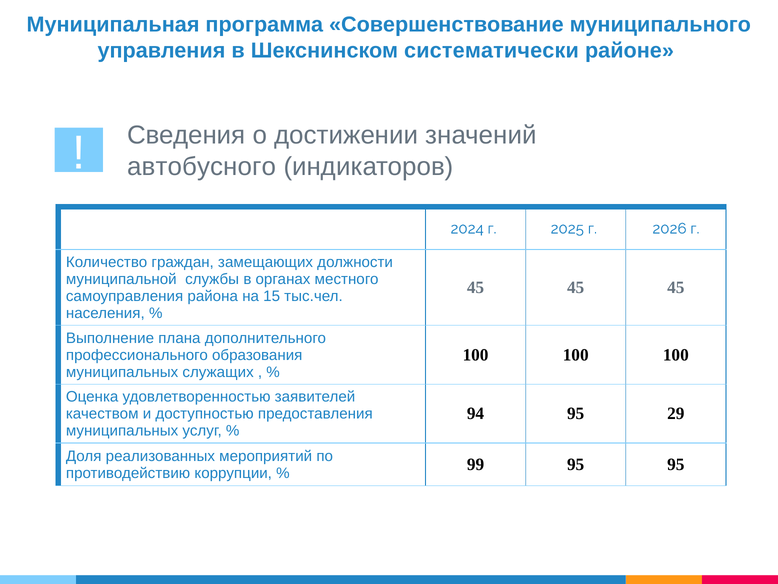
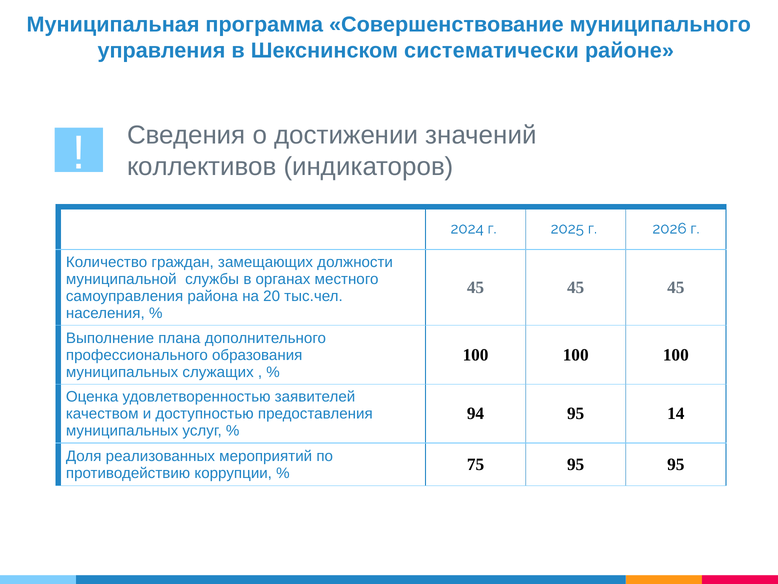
автобусного: автобусного -> коллективов (202, 166)
15: 15 -> 20 (272, 296)
29: 29 -> 14 (676, 413)
99: 99 -> 75 (476, 464)
